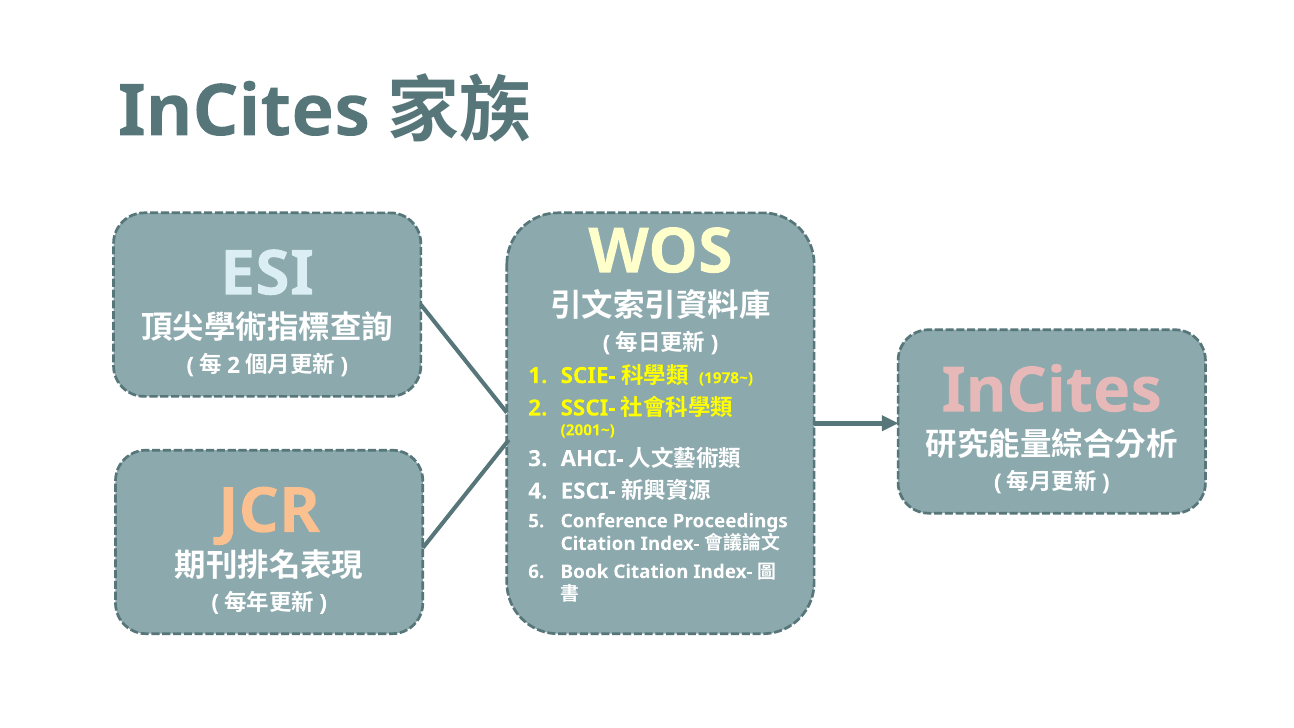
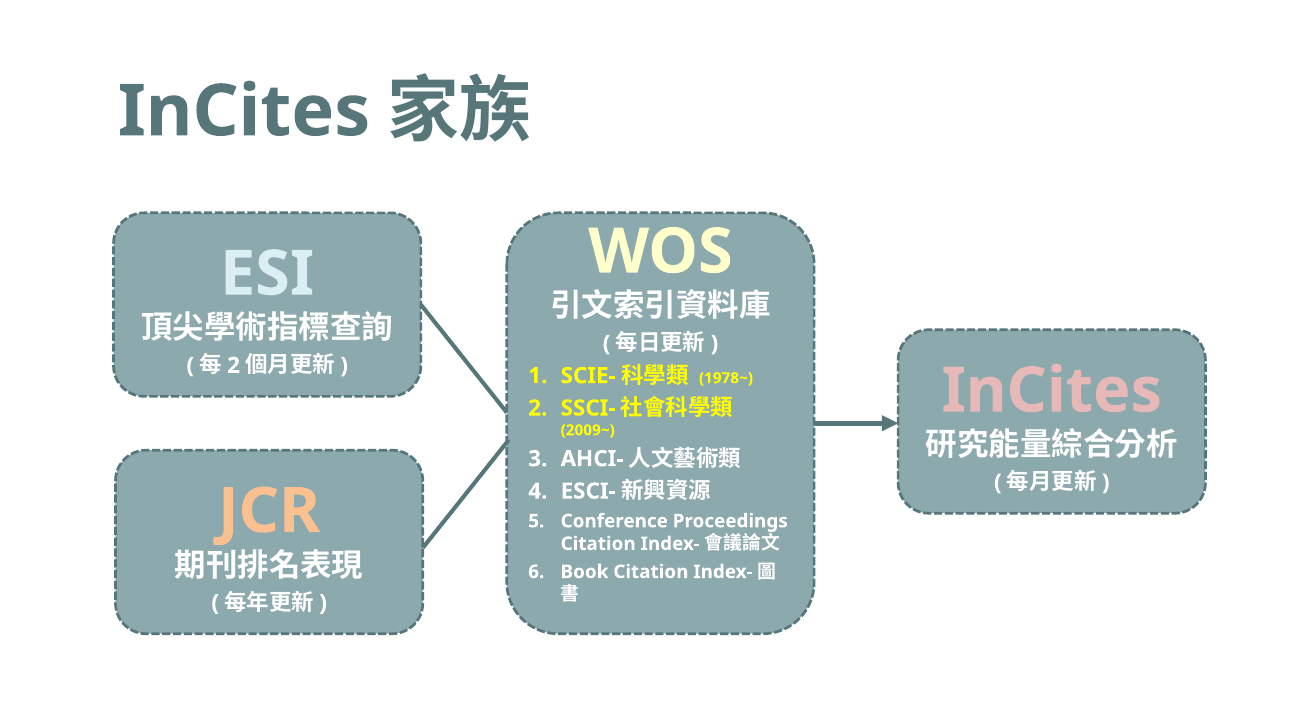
2001~: 2001~ -> 2009~ (588, 430)
